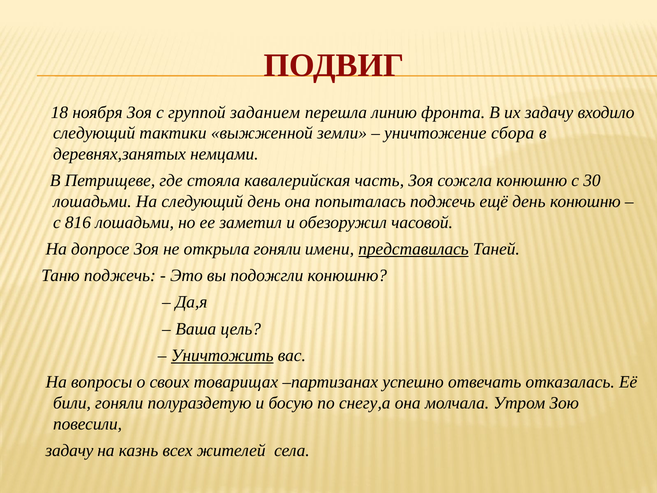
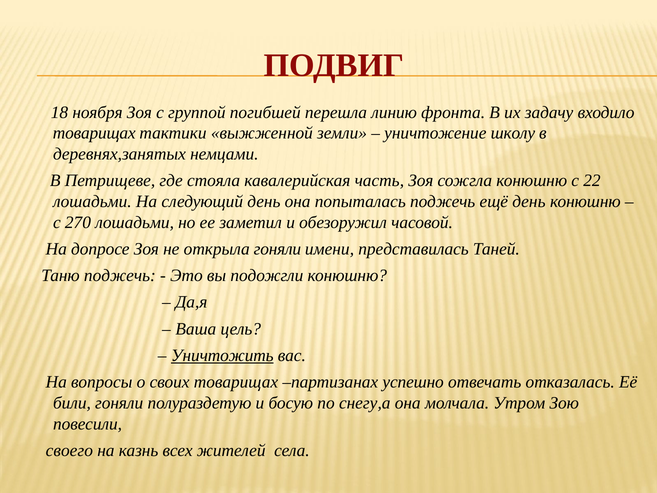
заданием: заданием -> погибшей (265, 112)
следующий: следующий -> товарищах (94, 133)
сбора: сбора -> школу (513, 133)
30: 30 -> 22 (592, 181)
816: 816 -> 270 (78, 222)
представилась underline: present -> none (413, 249)
задачу: задачу -> своего (69, 450)
